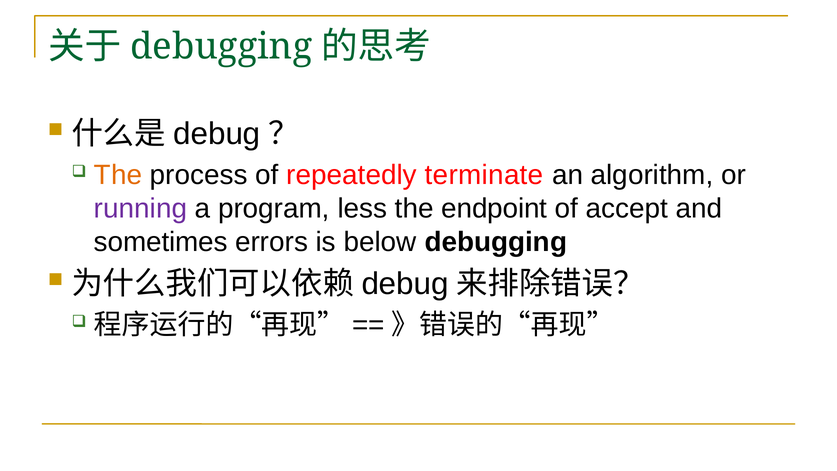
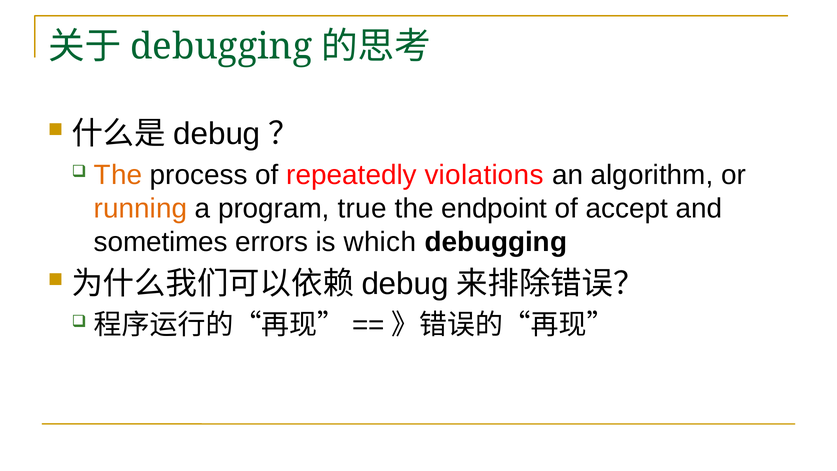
terminate: terminate -> violations (484, 175)
running colour: purple -> orange (141, 208)
less: less -> true (362, 208)
below: below -> which (380, 242)
